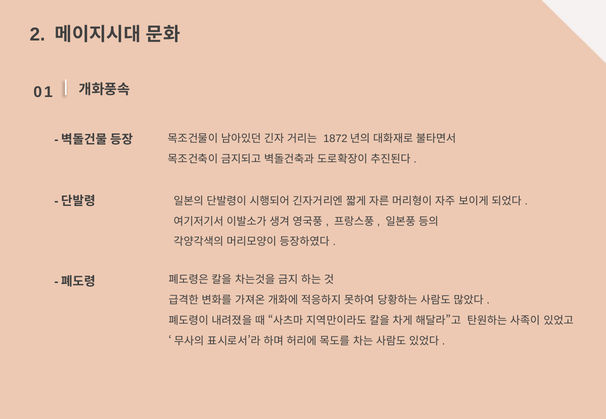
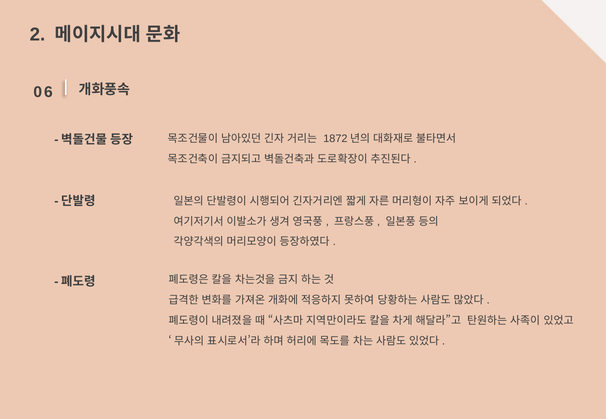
1: 1 -> 6 (48, 92)
